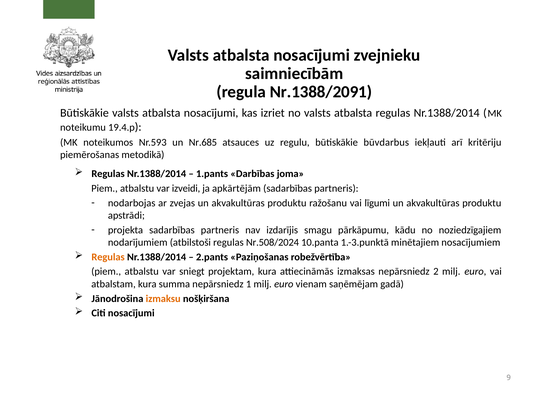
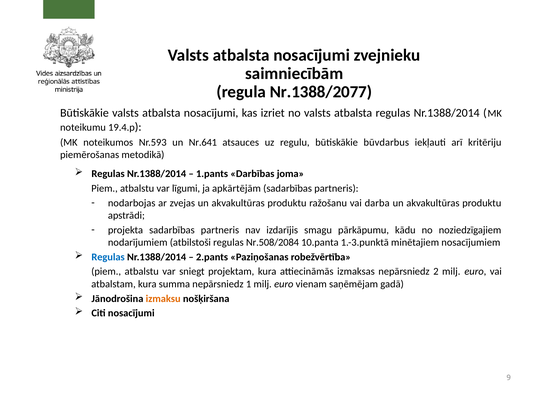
Nr.1388/2091: Nr.1388/2091 -> Nr.1388/2077 (321, 92)
Nr.685: Nr.685 -> Nr.641 (203, 143)
izveidi: izveidi -> līgumi (186, 189)
līgumi: līgumi -> darba (377, 203)
Nr.508/2024: Nr.508/2024 -> Nr.508/2084 (272, 243)
Regulas colour: orange -> blue (108, 257)
